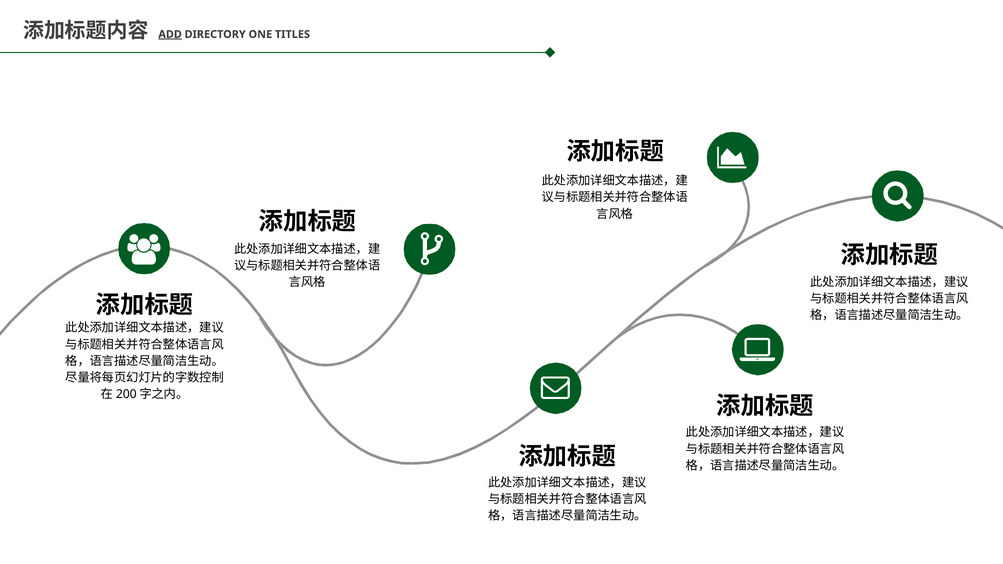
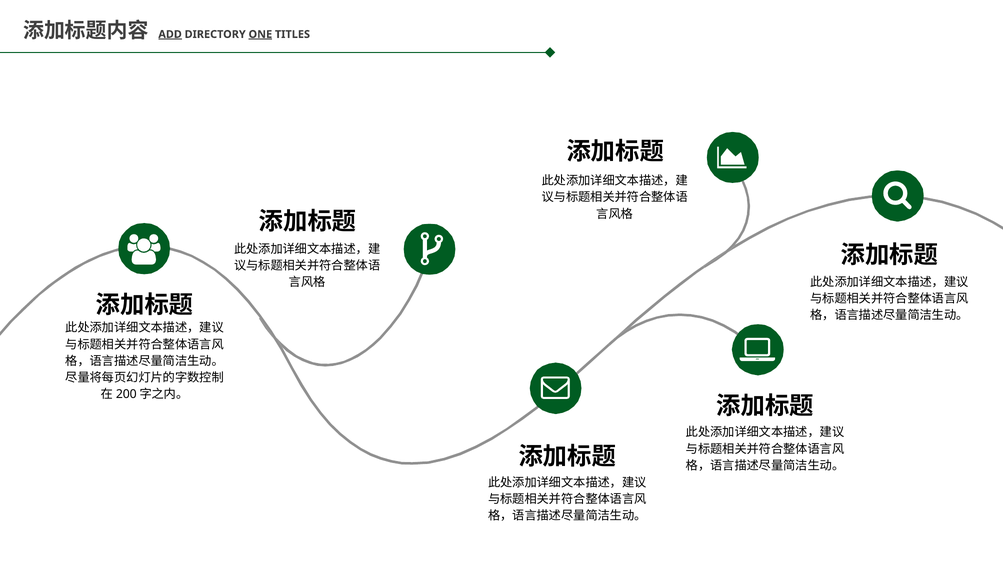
ONE underline: none -> present (260, 34)
